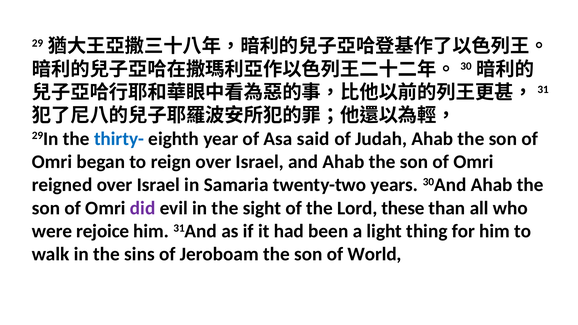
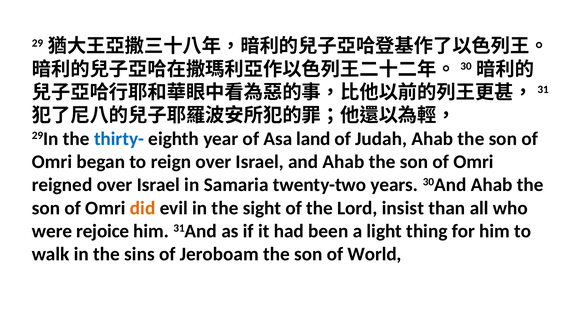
said: said -> land (313, 139)
did colour: purple -> orange (143, 208)
these: these -> insist (403, 208)
